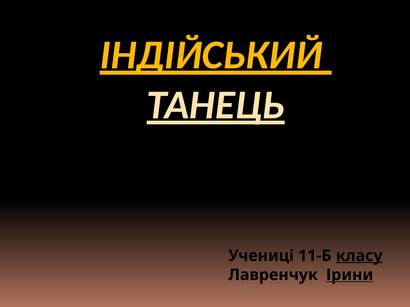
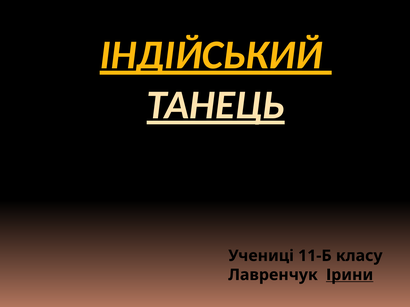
класу underline: present -> none (359, 256)
